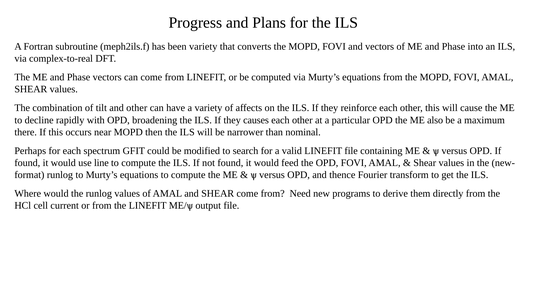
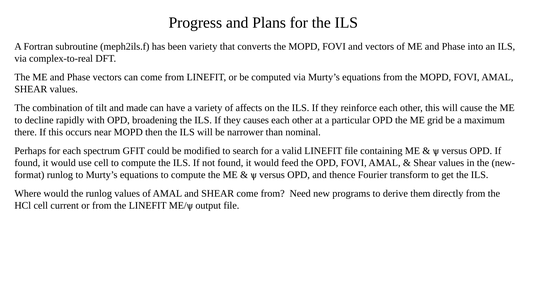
and other: other -> made (137, 108)
also: also -> grid (435, 120)
use line: line -> cell (101, 163)
